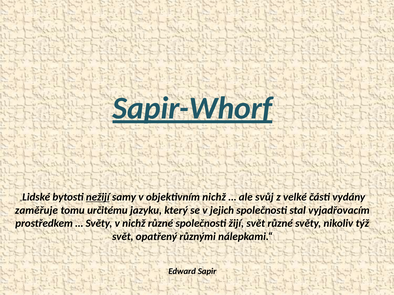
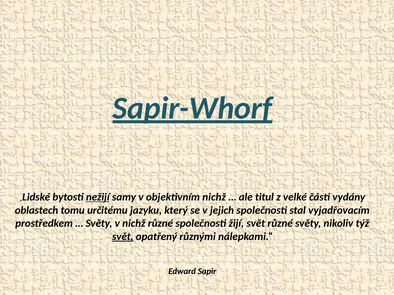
svůj: svůj -> titul (264, 197)
zaměřuje: zaměřuje -> oblastech (36, 211)
svět underline: none -> present (123, 237)
